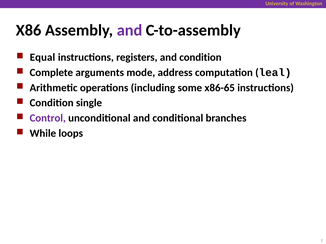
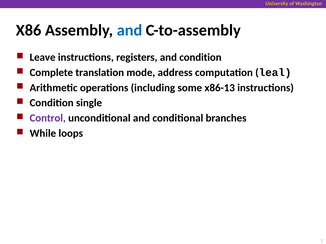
and colour: purple -> blue (130, 30)
Equal: Equal -> Leave (43, 57)
arguments: arguments -> translation (100, 73)
x86-65: x86-65 -> x86-13 (220, 88)
